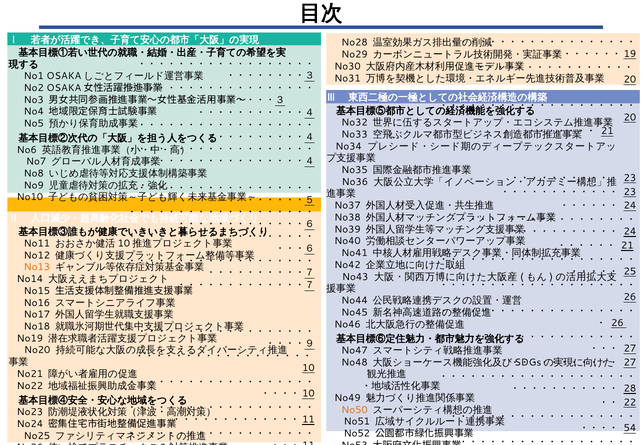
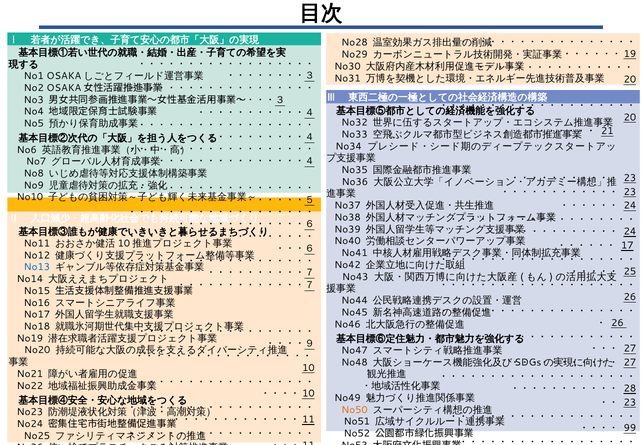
21: 21 -> 17 (627, 245)
No13 colour: orange -> blue (37, 267)
22: 22 -> 23 (630, 402)
54: 54 -> 99 (630, 428)
